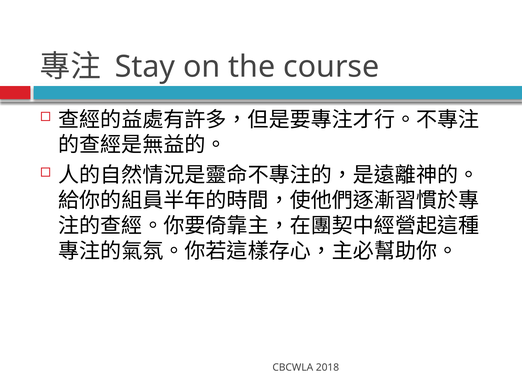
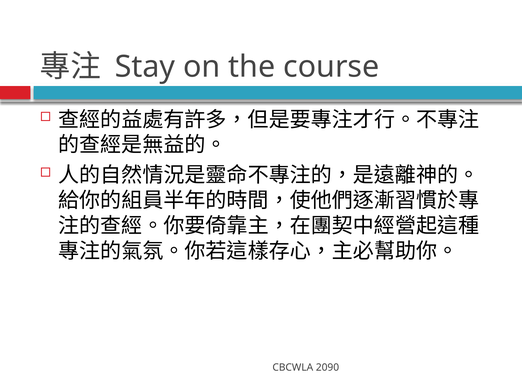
2018: 2018 -> 2090 (327, 367)
